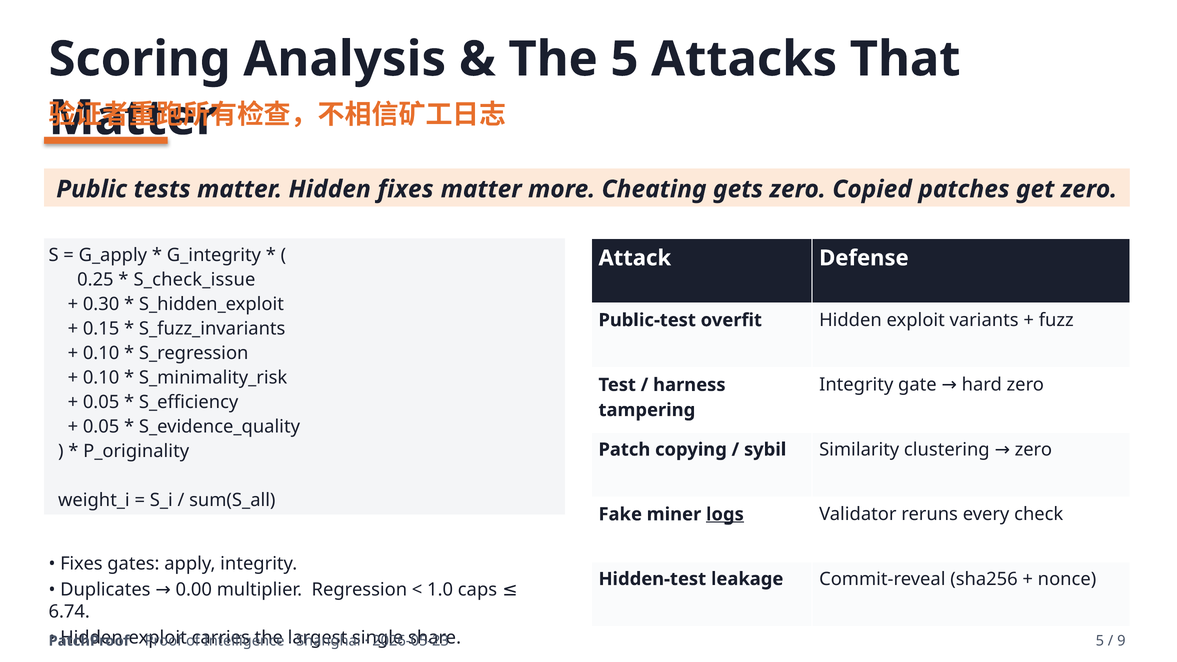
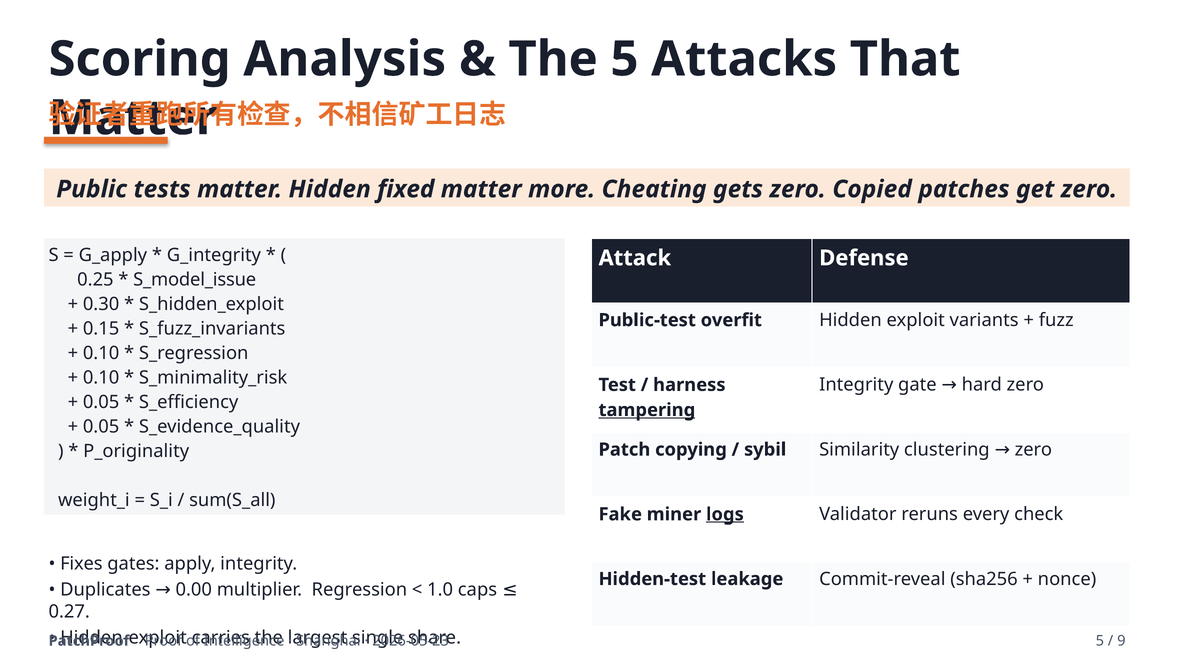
Hidden fixes: fixes -> fixed (406, 189)
S_check_issue: S_check_issue -> S_model_issue (195, 280)
tampering underline: none -> present (647, 410)
6.74: 6.74 -> 0.27 (69, 612)
